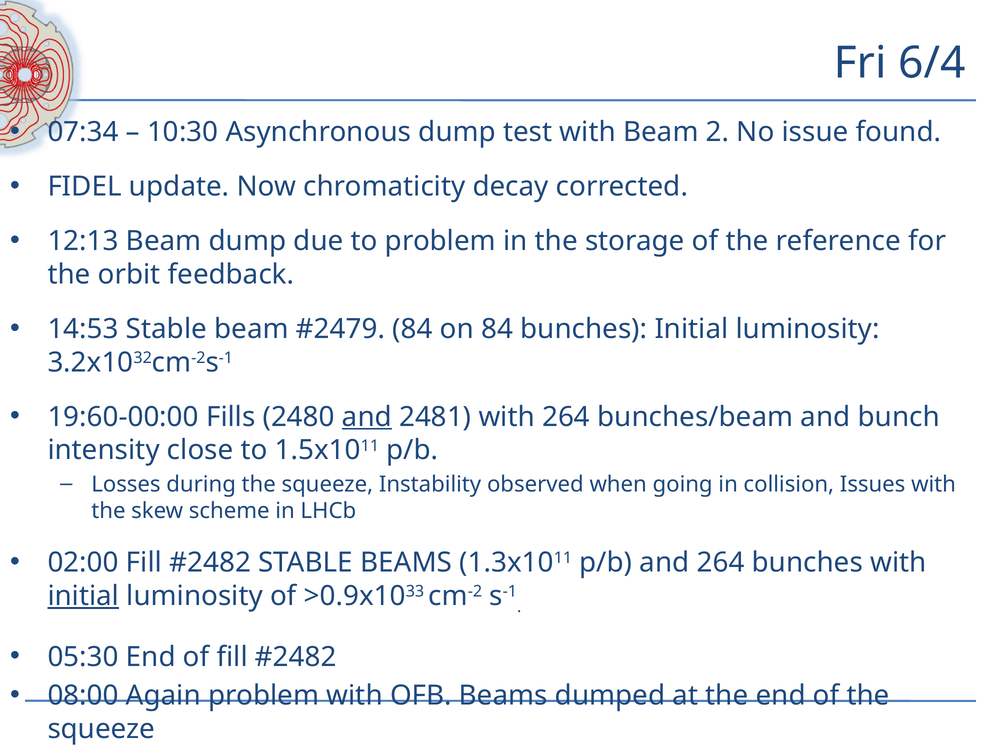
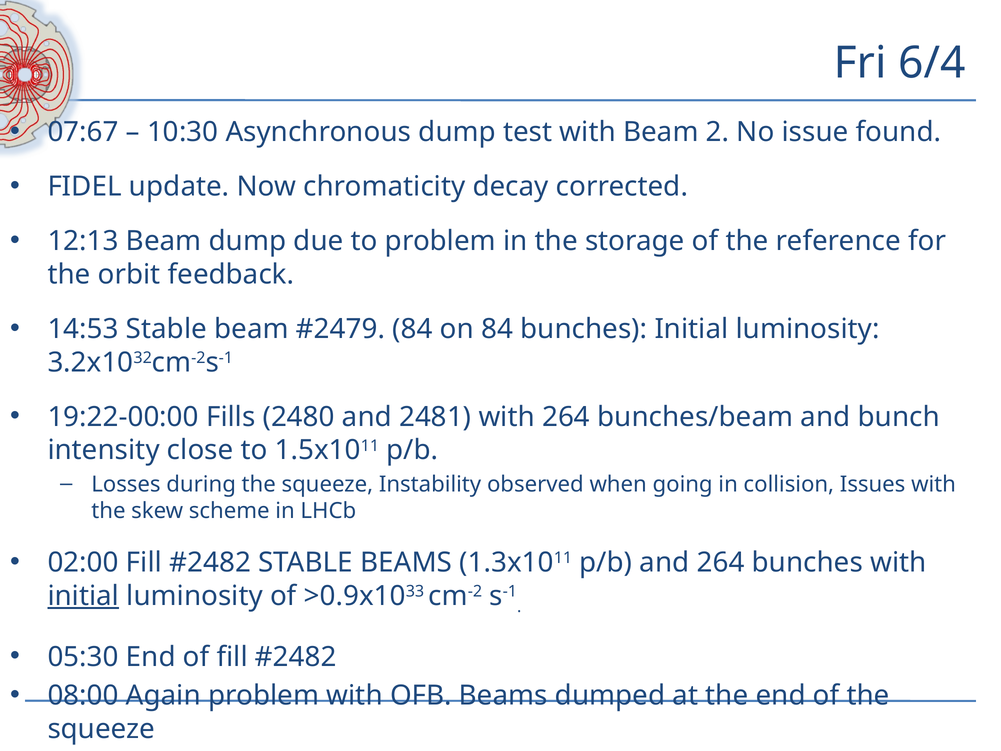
07:34: 07:34 -> 07:67 (83, 132)
19:60-00:00: 19:60-00:00 -> 19:22-00:00 (123, 417)
and underline: present -> none (367, 417)
